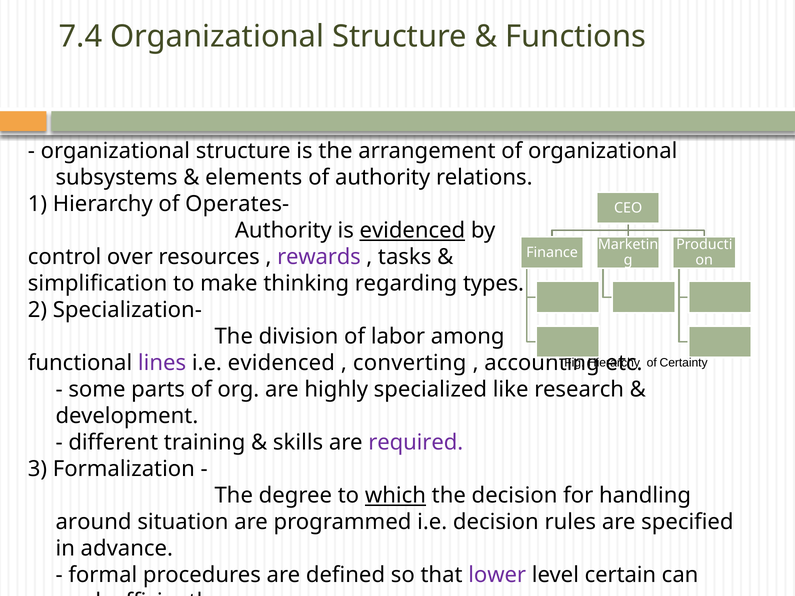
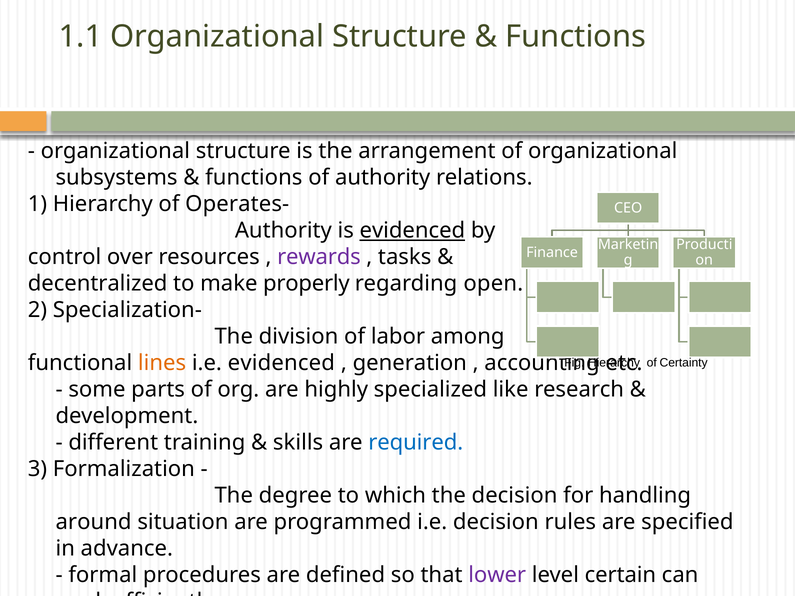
7.4: 7.4 -> 1.1 (81, 37)
elements: elements -> functions (254, 178)
simplification: simplification -> decentralized (98, 284)
thinking: thinking -> properly (306, 284)
types: types -> open (493, 284)
lines colour: purple -> orange (162, 363)
converting: converting -> generation (410, 363)
required colour: purple -> blue (416, 443)
which underline: present -> none (395, 496)
